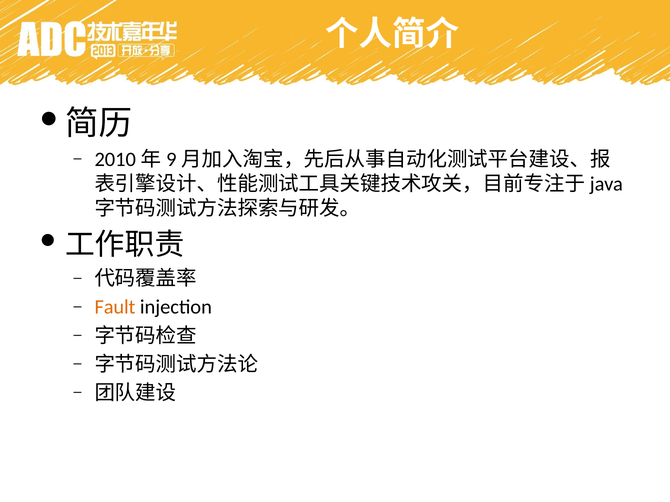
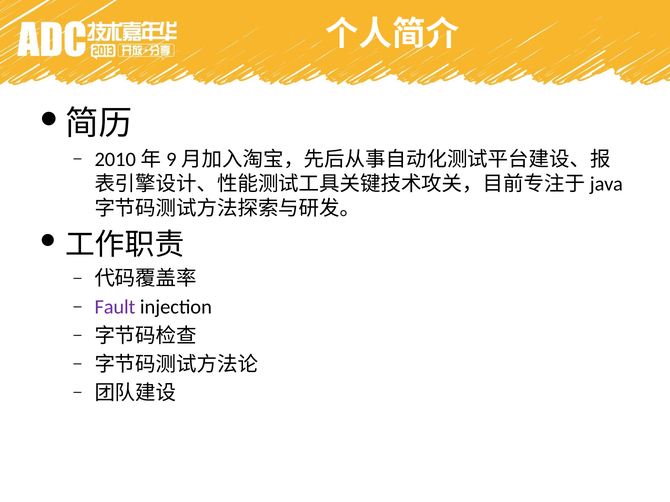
Fault colour: orange -> purple (115, 308)
